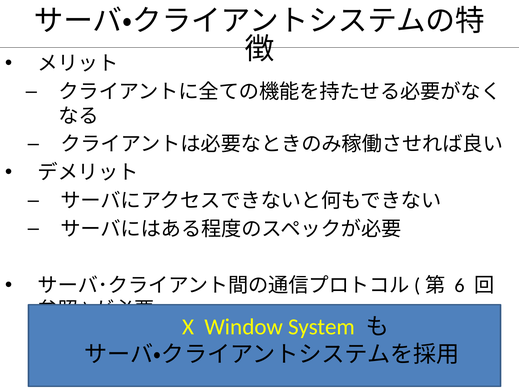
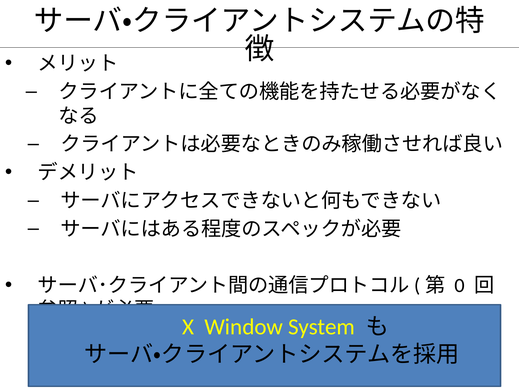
6: 6 -> 0 (460, 286)
